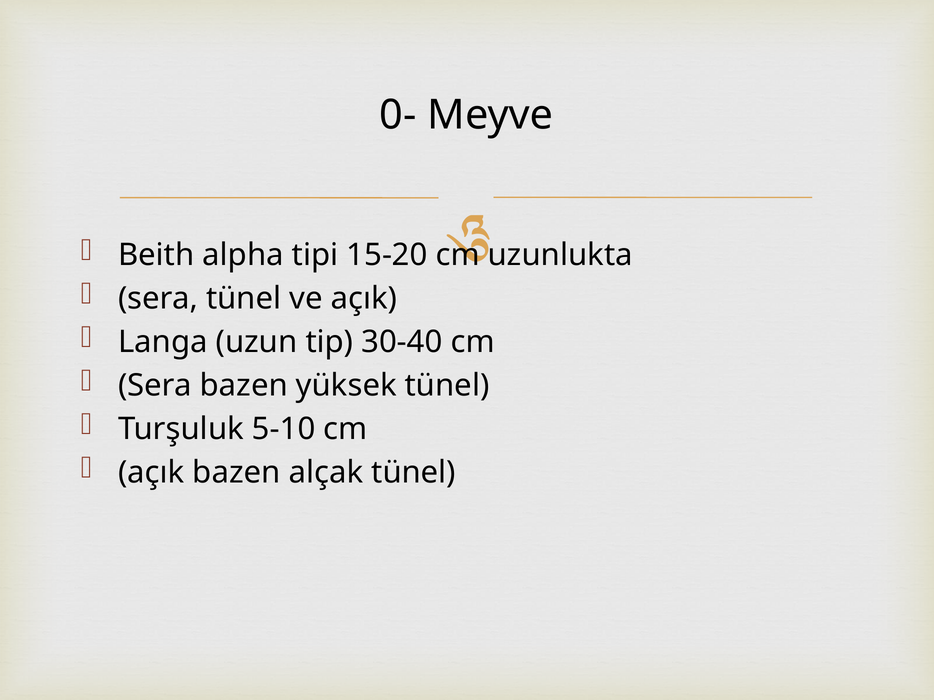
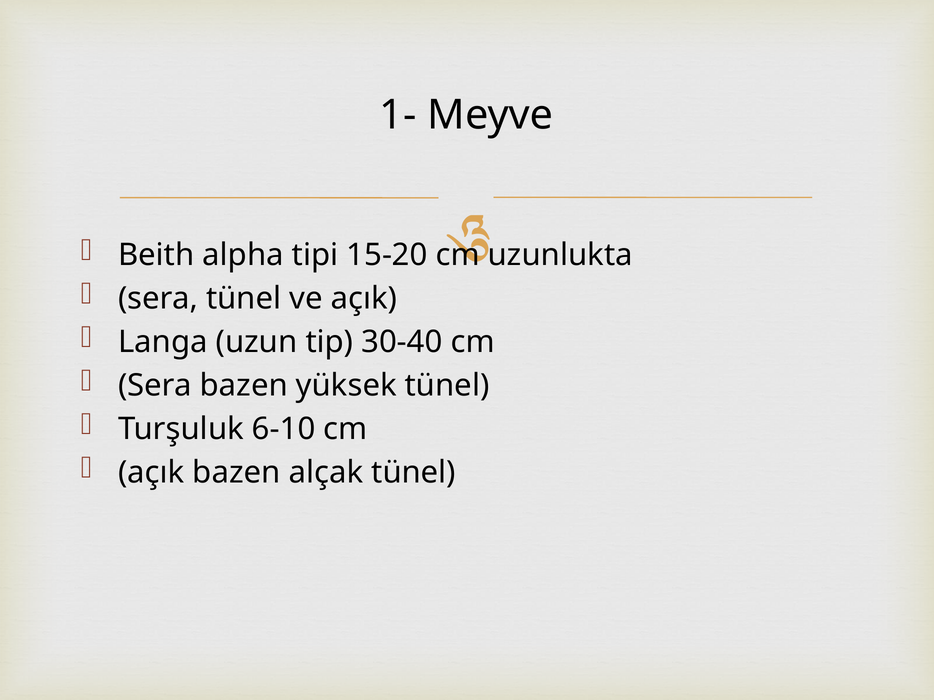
0-: 0- -> 1- (398, 115)
5-10: 5-10 -> 6-10 (284, 429)
